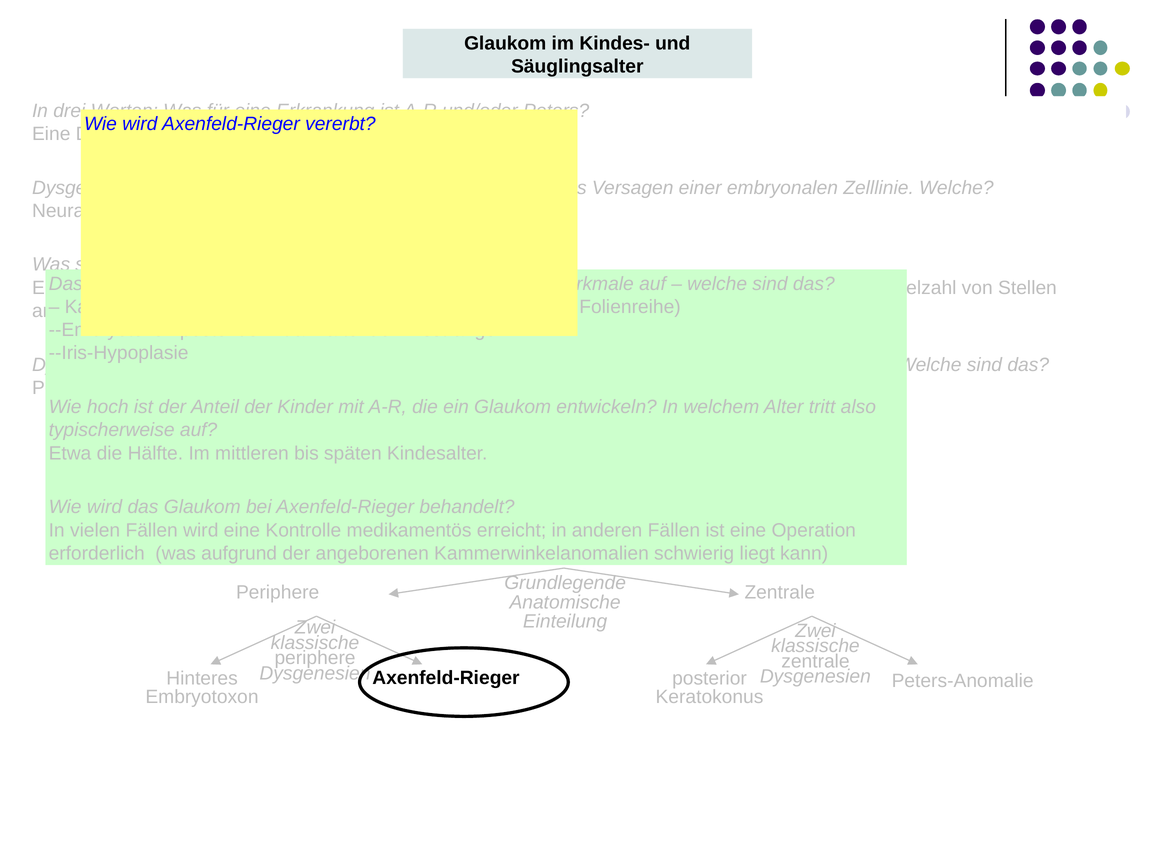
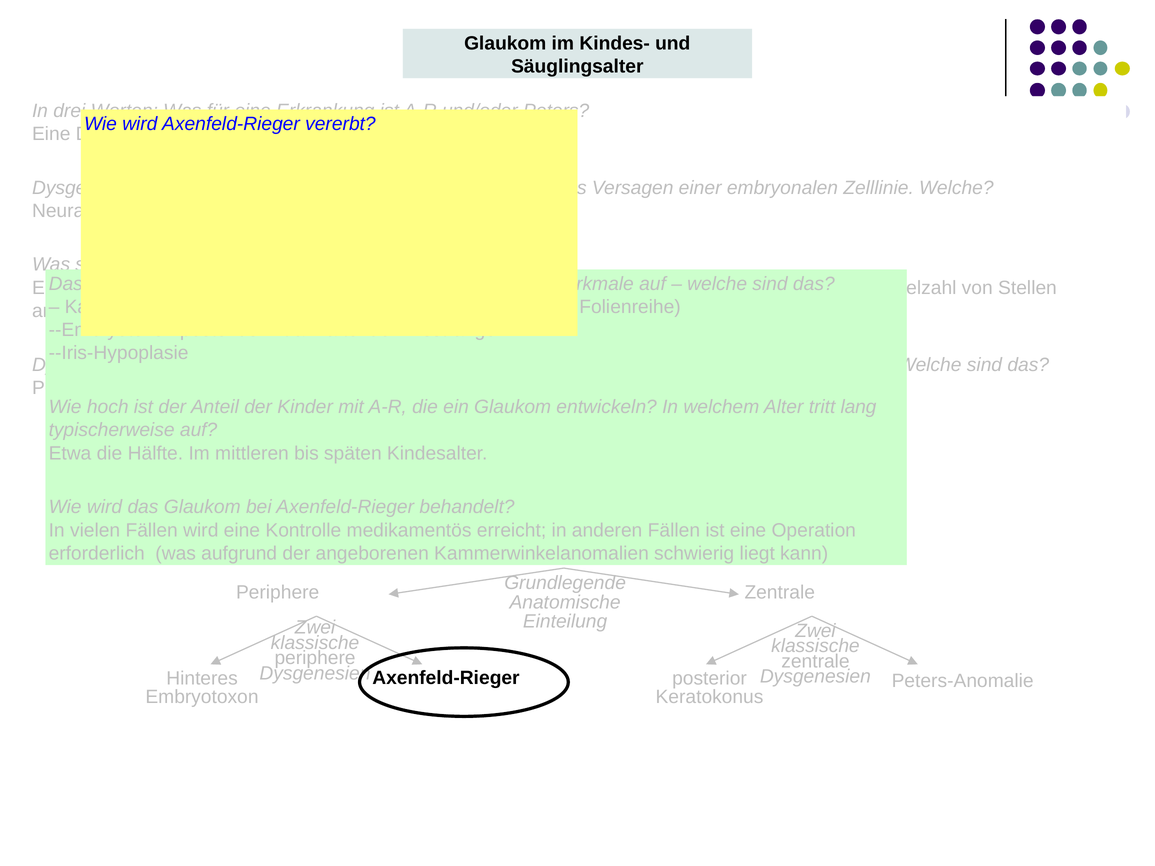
also: also -> lang (858, 407)
